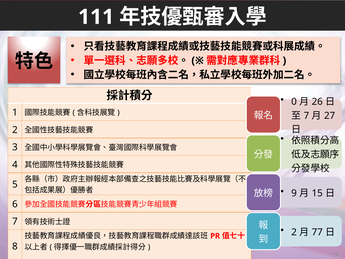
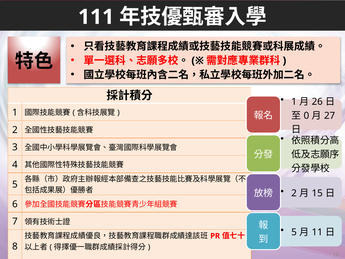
0: 0 -> 1 (294, 102)
7: 7 -> 0 (306, 115)
9: 9 -> 2 (294, 193)
2: 2 -> 5 (294, 232)
77: 77 -> 11 (317, 232)
